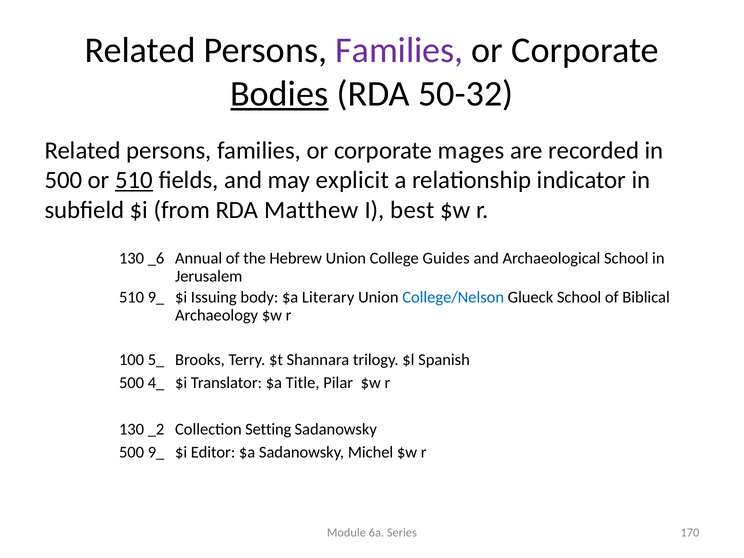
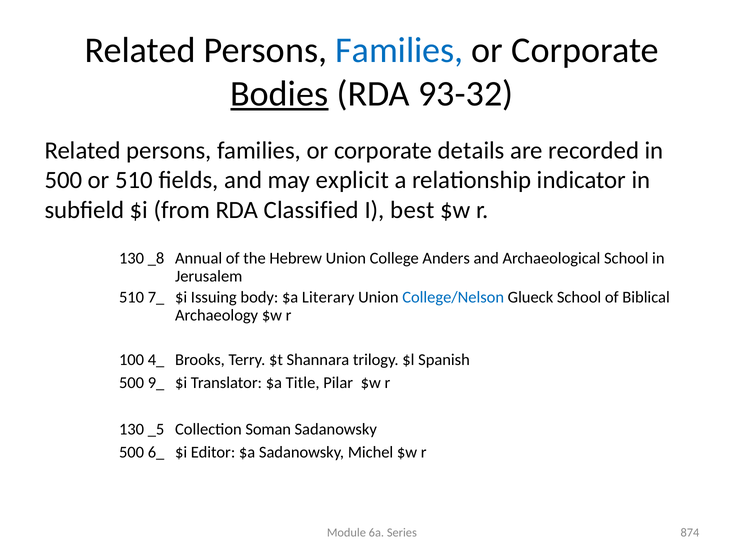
Families colour: purple -> blue (399, 50)
50-32: 50-32 -> 93-32 (466, 94)
mages: mages -> details (471, 151)
510 underline: present -> none (134, 180)
Matthew: Matthew -> Classified (311, 210)
_6: _6 -> _8 (156, 258)
Guides: Guides -> Anders (446, 258)
510 9_: 9_ -> 7_ (156, 297)
5_: 5_ -> 4_ (156, 360)
4_: 4_ -> 9_ (156, 383)
_2: _2 -> _5 (156, 429)
Setting: Setting -> Soman (268, 429)
500 9_: 9_ -> 6_ (156, 452)
170: 170 -> 874 (690, 533)
